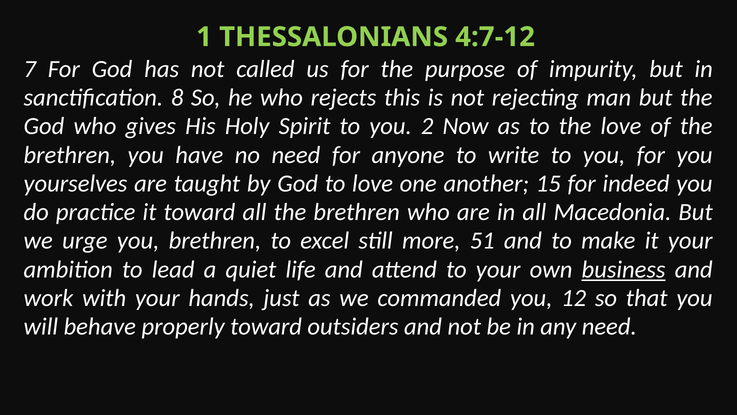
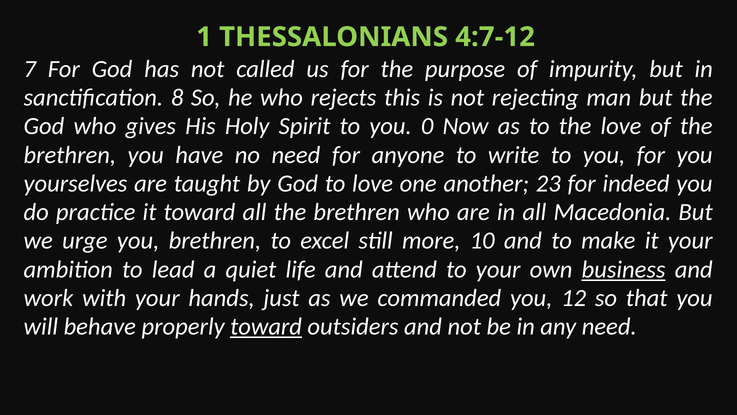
2: 2 -> 0 (427, 126)
15: 15 -> 23 (548, 183)
51: 51 -> 10 (482, 241)
toward underline: none -> present (266, 326)
